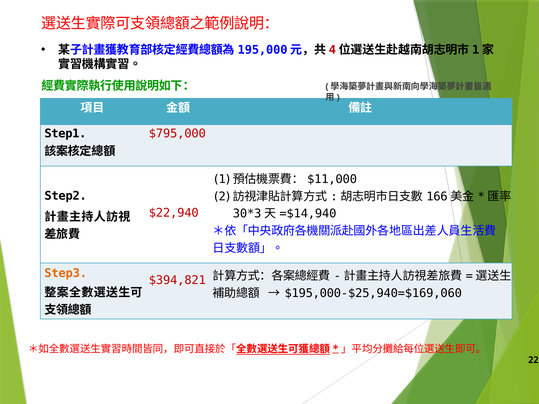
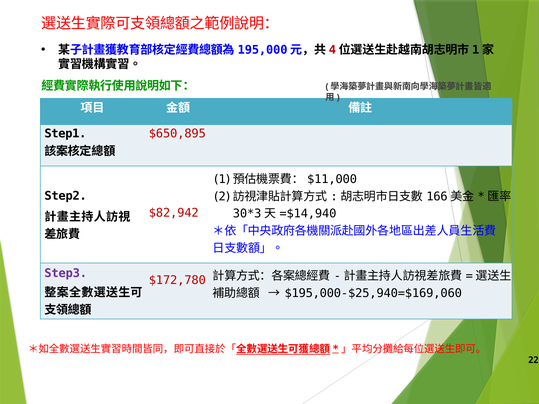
$795,000: $795,000 -> $650,895 (177, 134)
$22,940: $22,940 -> $82,942 (174, 213)
Step3 colour: orange -> purple (66, 273)
$394,821: $394,821 -> $172,780 (177, 280)
